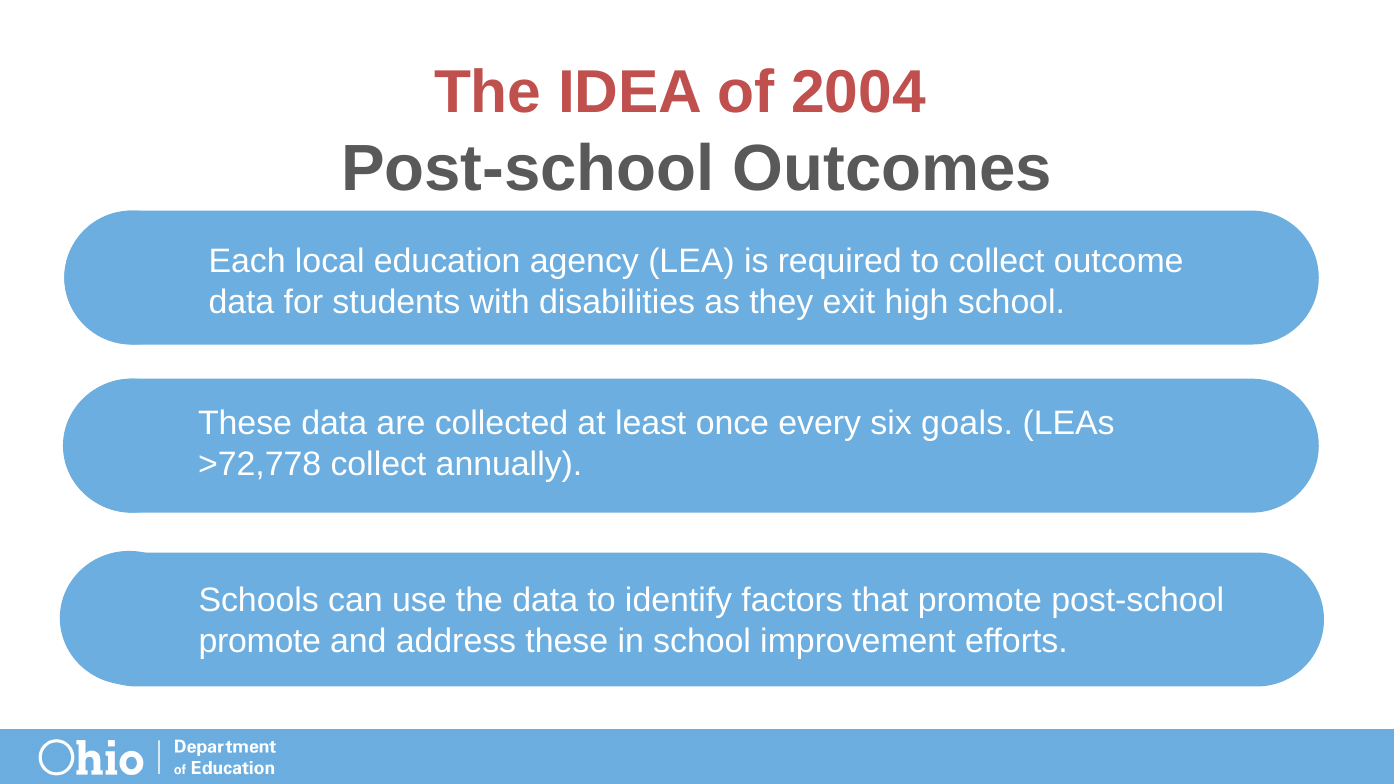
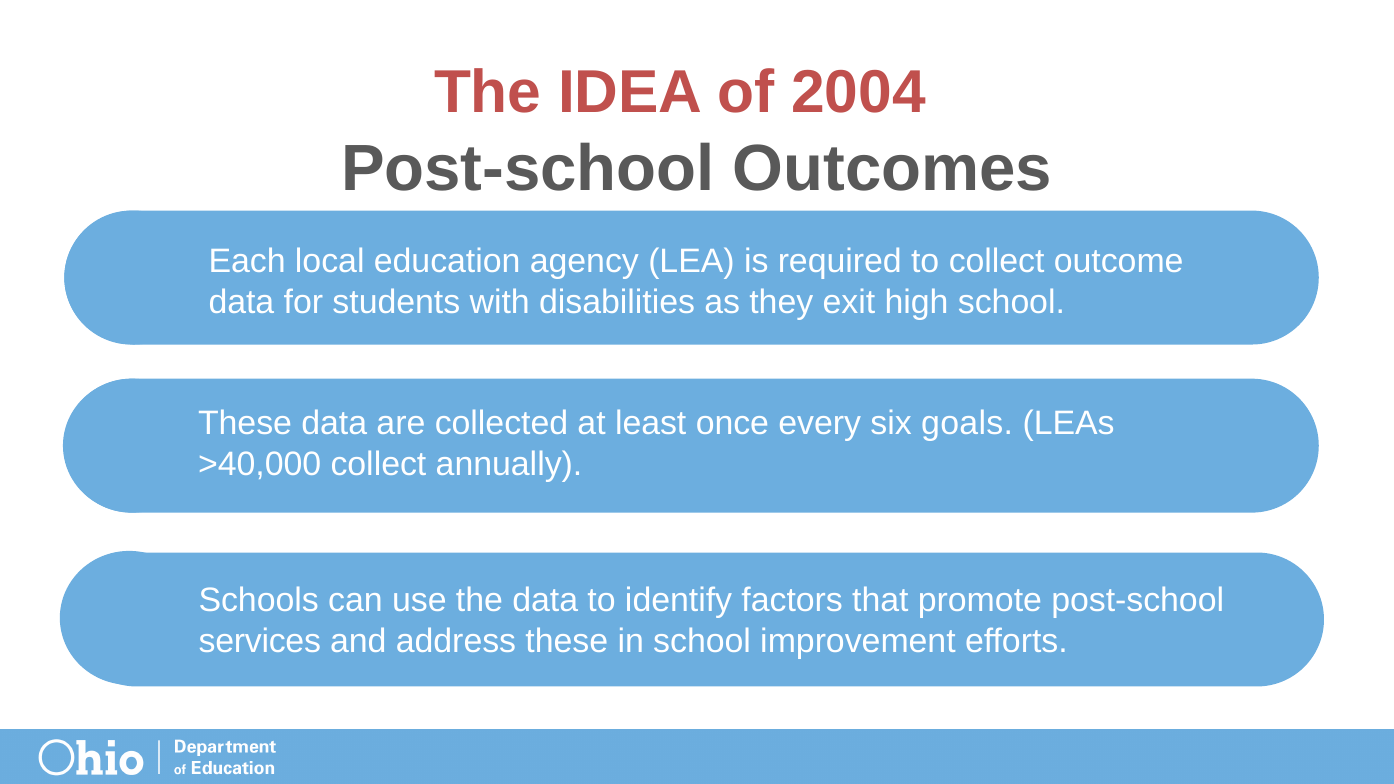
>72,778: >72,778 -> >40,000 (260, 464)
promote: promote -> services (260, 641)
